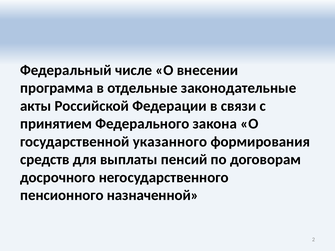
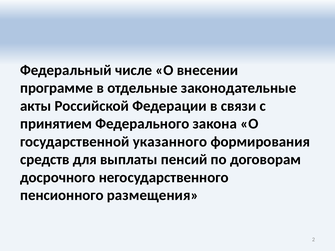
программа: программа -> программе (57, 88)
назначенной: назначенной -> размещения (153, 195)
